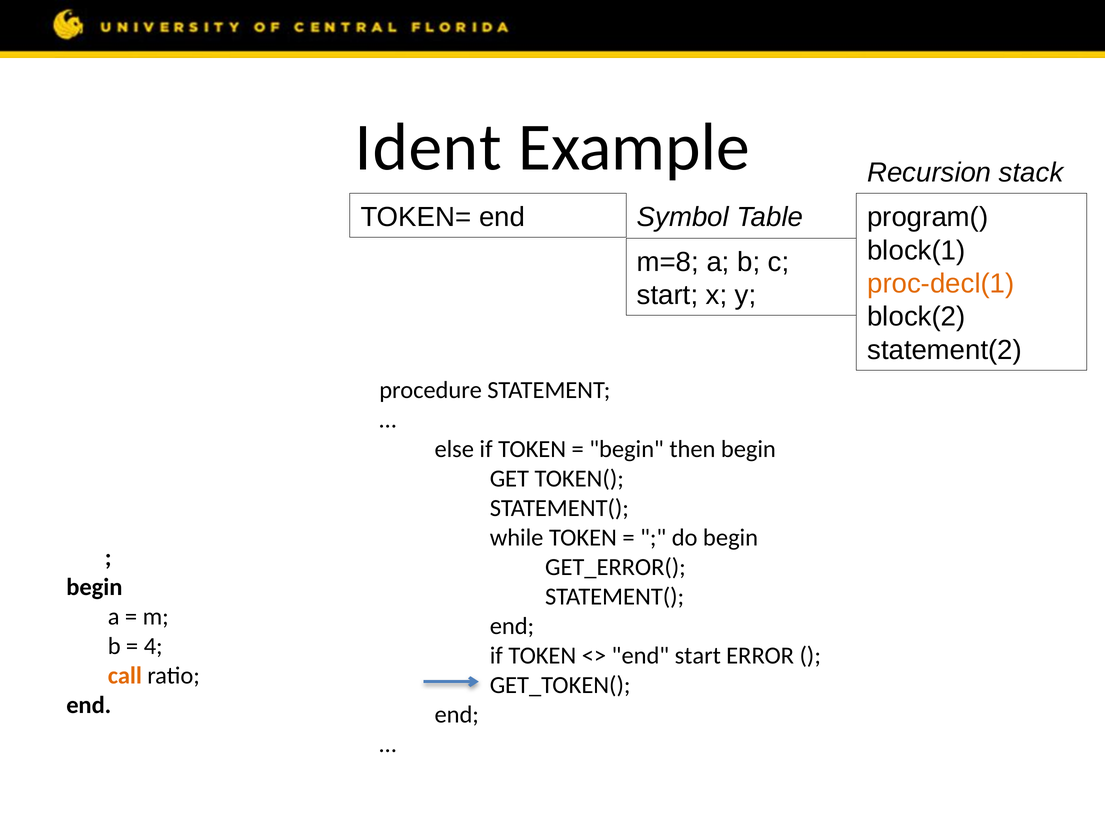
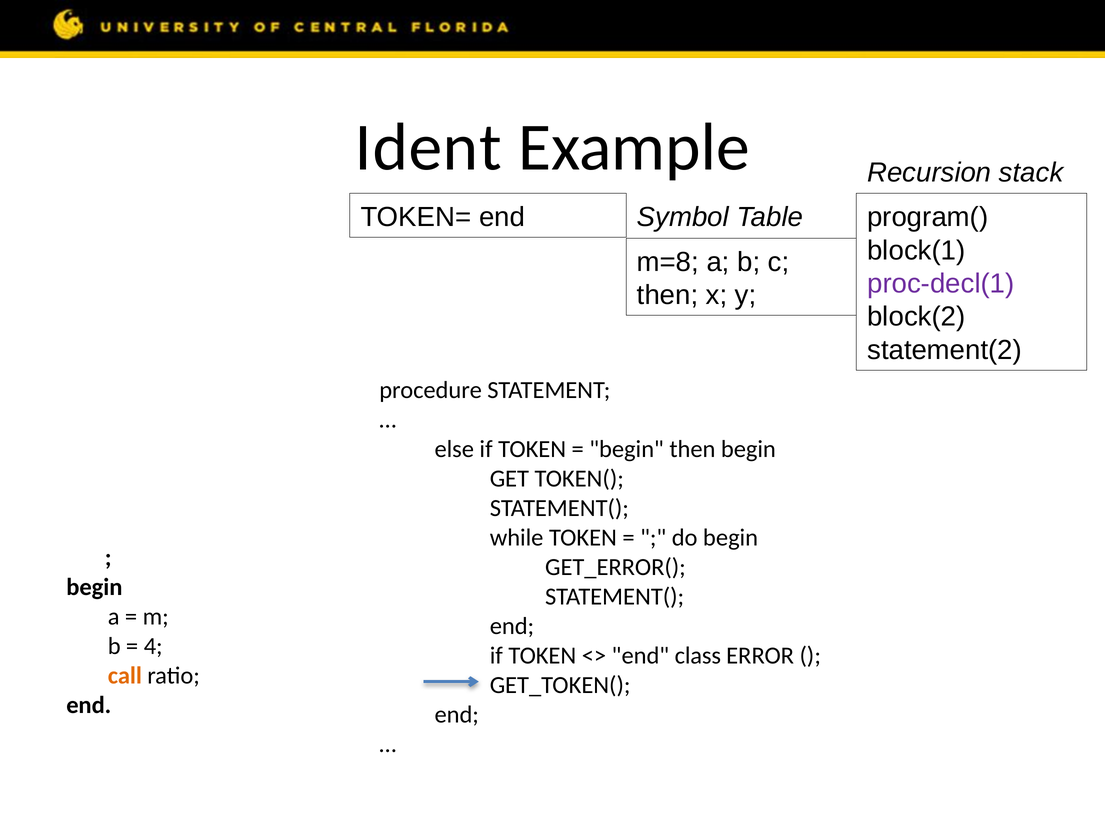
proc-decl(1 colour: orange -> purple (941, 284)
start: start -> then (668, 295)
end start: start -> class (698, 655)
